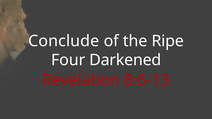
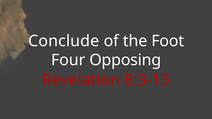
Ripe: Ripe -> Foot (168, 41)
Darkened: Darkened -> Opposing (125, 60)
8:6-13: 8:6-13 -> 8:3-13 (147, 80)
